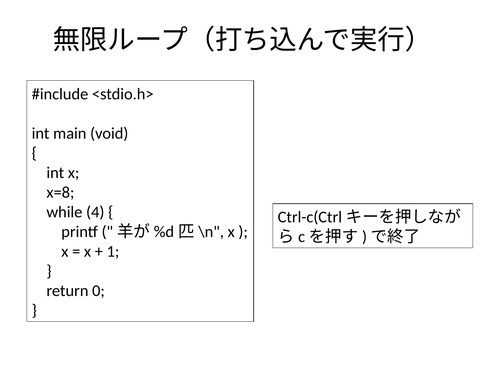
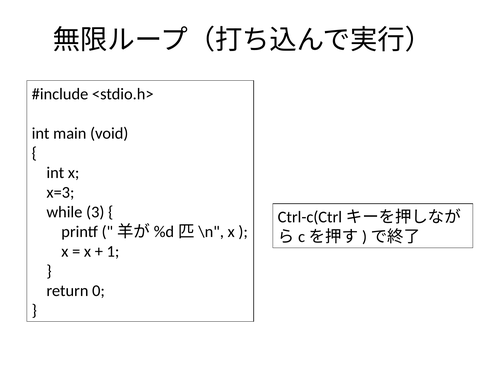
x=8: x=8 -> x=3 (60, 192)
4: 4 -> 3 (95, 212)
